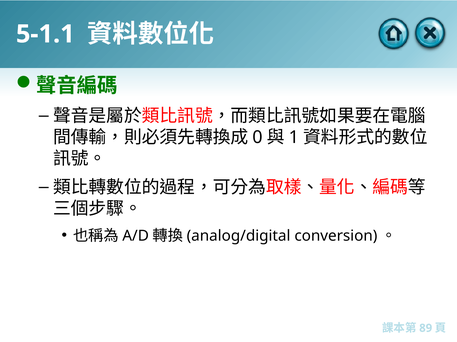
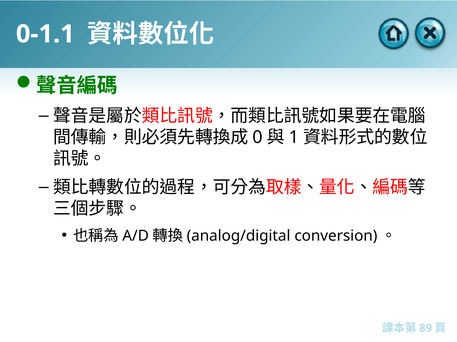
5-1.1: 5-1.1 -> 0-1.1 (45, 34)
